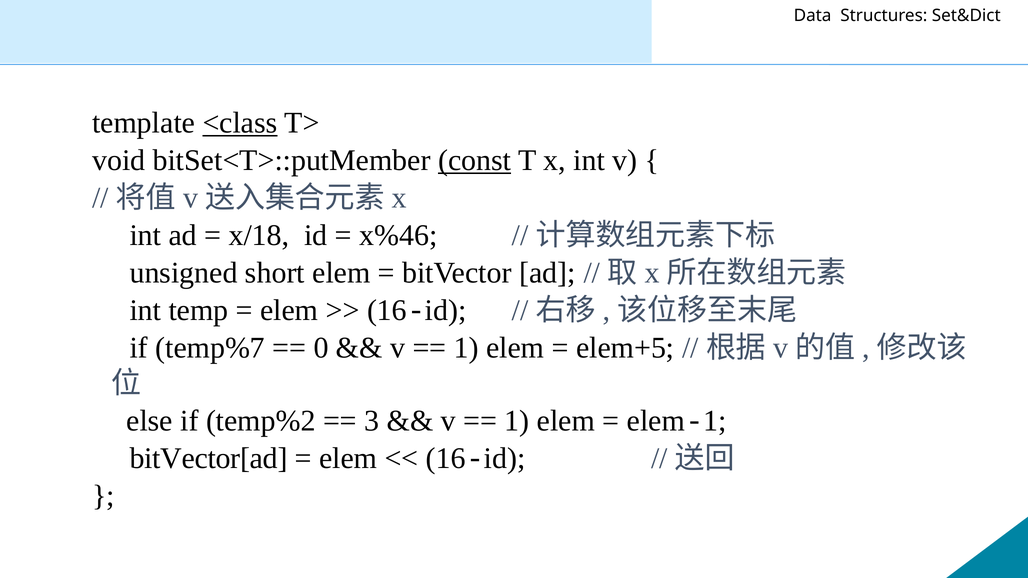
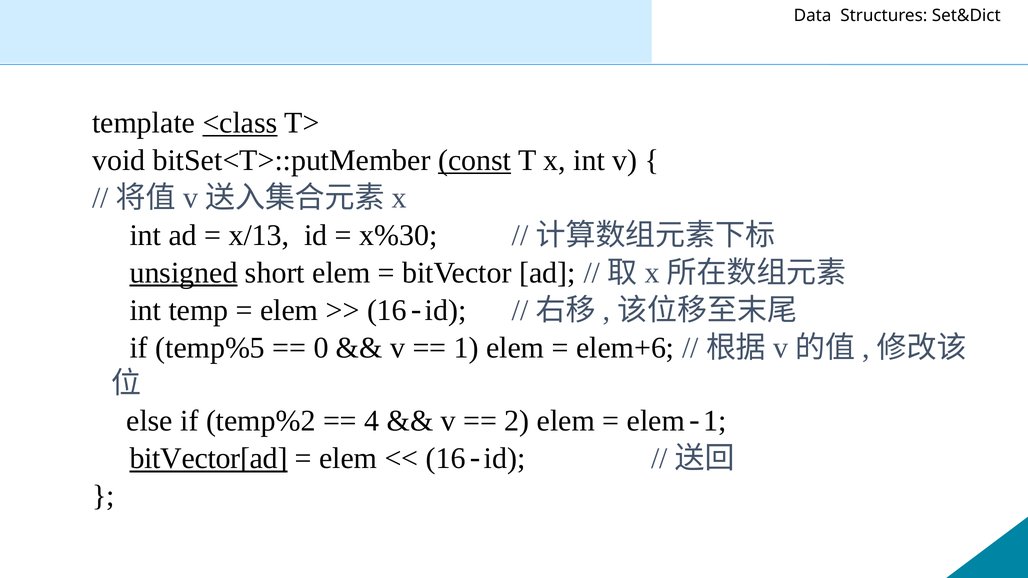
x/18: x/18 -> x/13 (259, 235)
x%46: x%46 -> x%30 (398, 235)
unsigned underline: none -> present (184, 273)
temp%7: temp%7 -> temp%5 (210, 348)
elem+5: elem+5 -> elem+6 (625, 348)
3: 3 -> 4 (372, 421)
1: 1 -> 2 (517, 421)
bitVector[ad underline: none -> present (209, 459)
